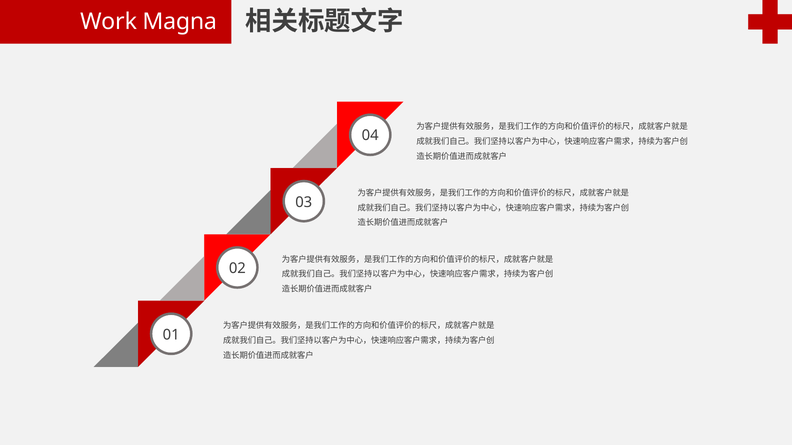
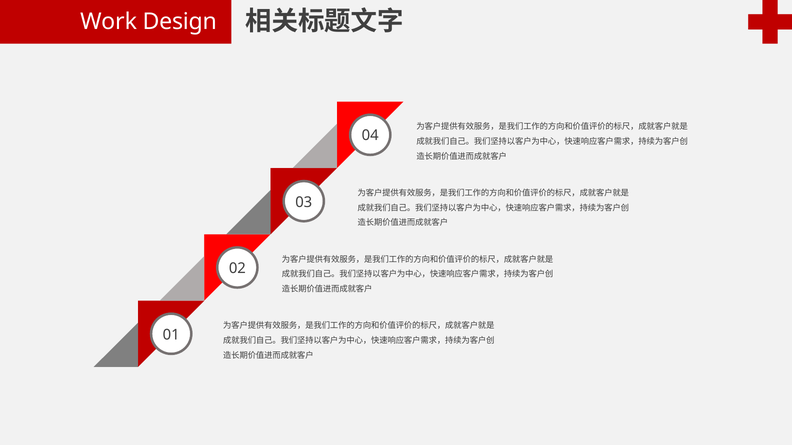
Magna: Magna -> Design (180, 21)
